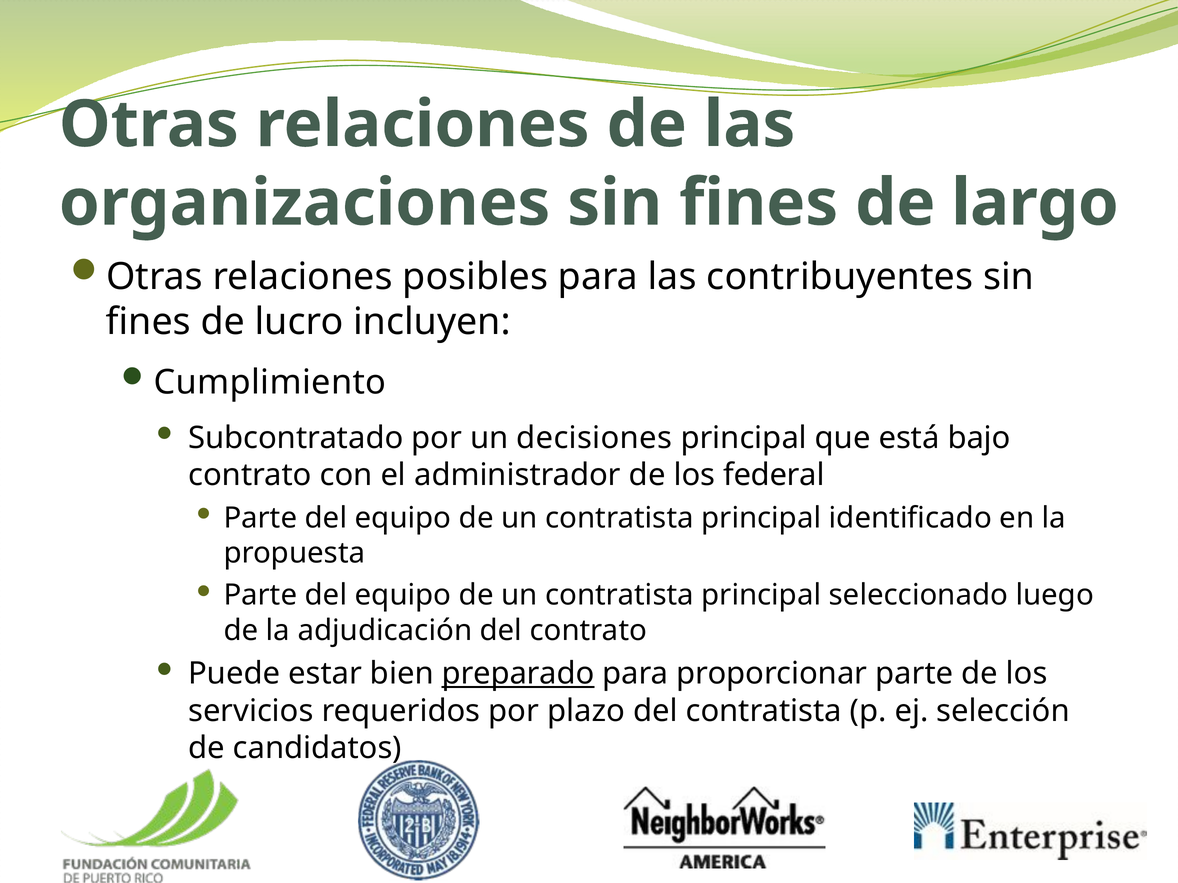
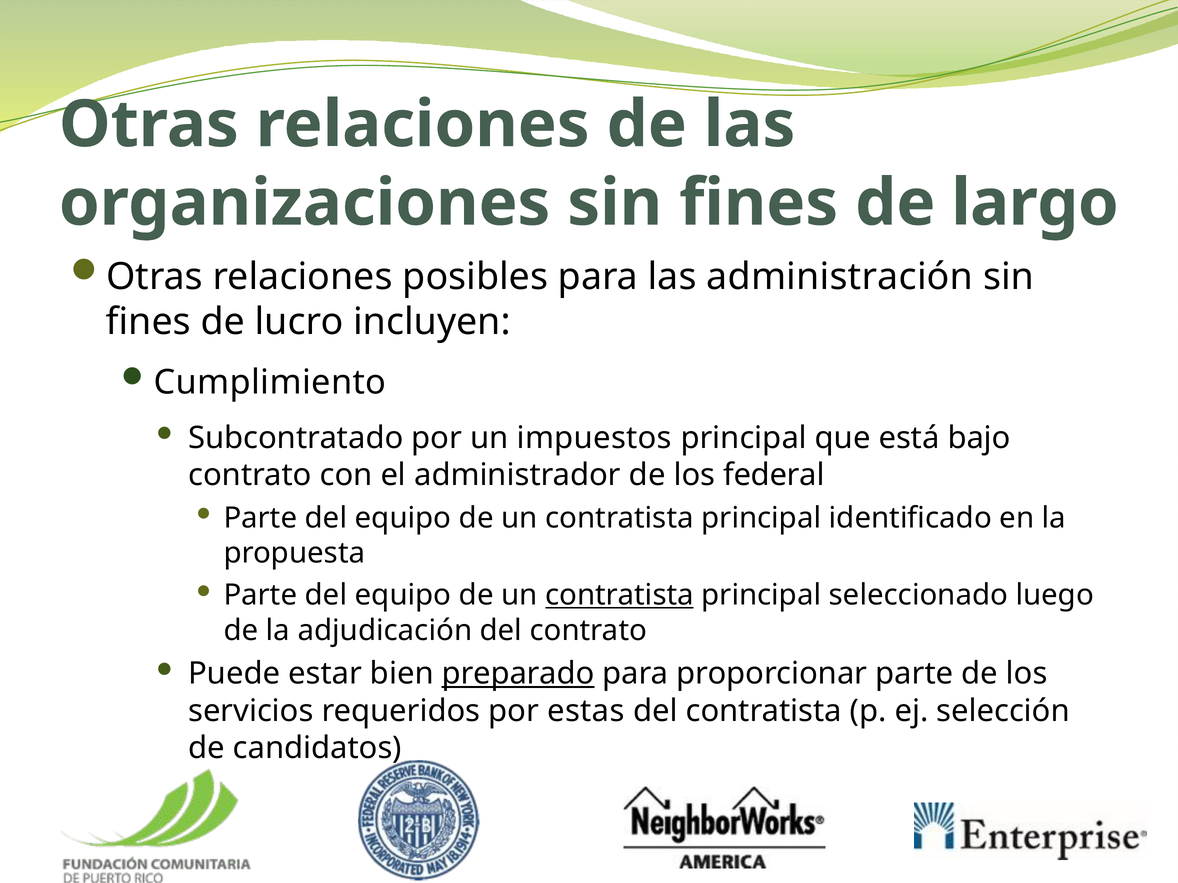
contribuyentes: contribuyentes -> administración (840, 277)
decisiones: decisiones -> impuestos (594, 438)
contratista underline: none -> present (619, 595)
plazo: plazo -> estas (586, 711)
